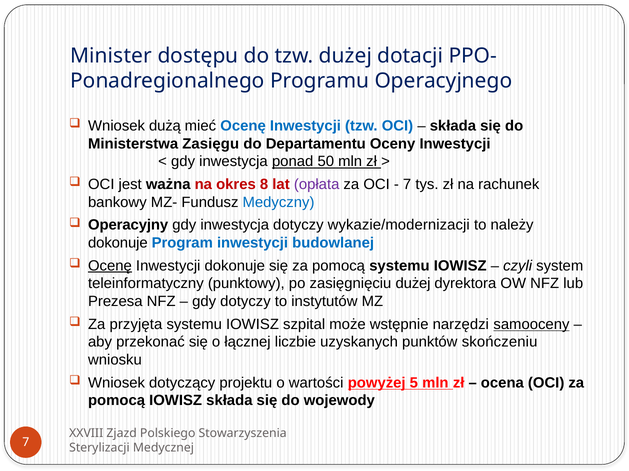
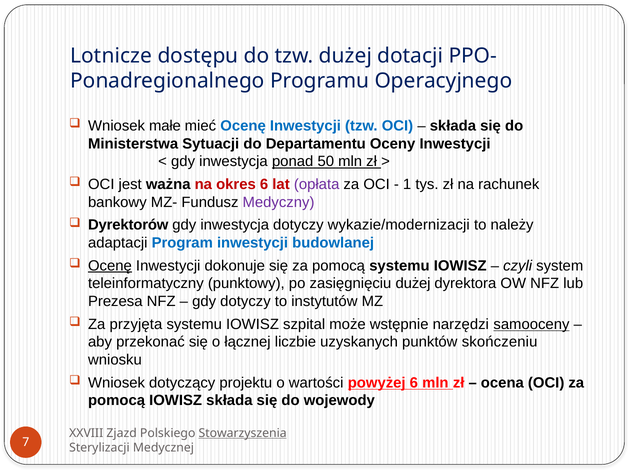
Minister: Minister -> Lotnicze (111, 56)
dużą: dużą -> małe (165, 126)
Zasięgu: Zasięgu -> Sytuacji (211, 144)
okres 8: 8 -> 6 (264, 185)
7: 7 -> 1 (407, 185)
Medyczny colour: blue -> purple (279, 203)
Operacyjny: Operacyjny -> Dyrektorów (128, 225)
dokonuje: dokonuje -> adaptacji (118, 243)
powyżej 5: 5 -> 6 (414, 383)
Stowarzyszenia underline: none -> present (243, 434)
